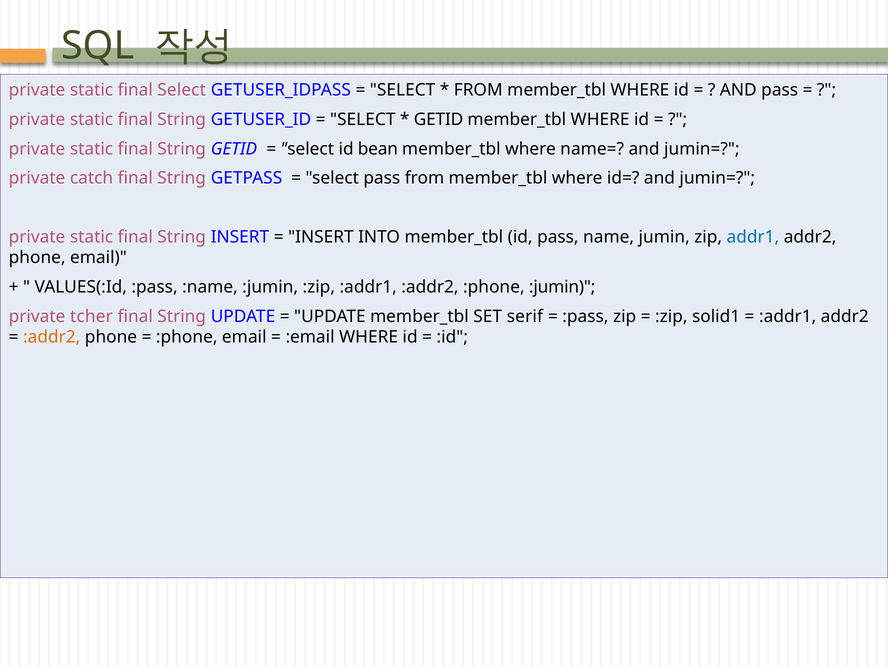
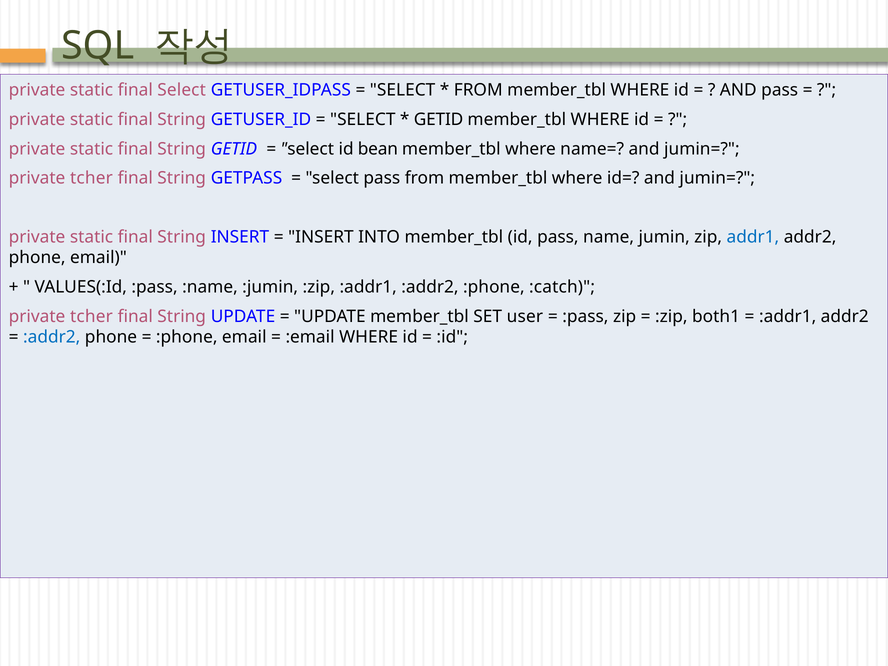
catch: catch -> tcher (91, 178)
:phone :jumin: :jumin -> :catch (562, 287)
serif: serif -> user (525, 316)
solid1: solid1 -> both1 (716, 316)
:addr2 colour: orange -> blue (52, 337)
